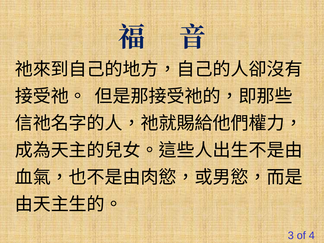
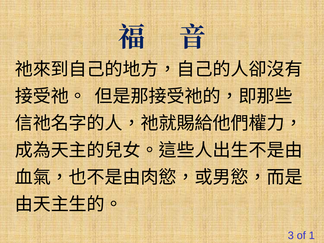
4: 4 -> 1 (312, 236)
